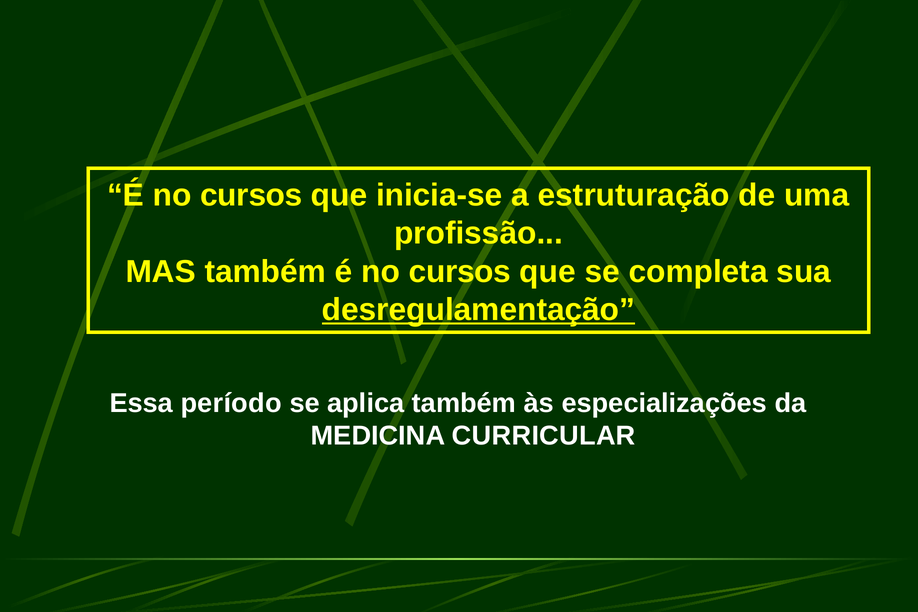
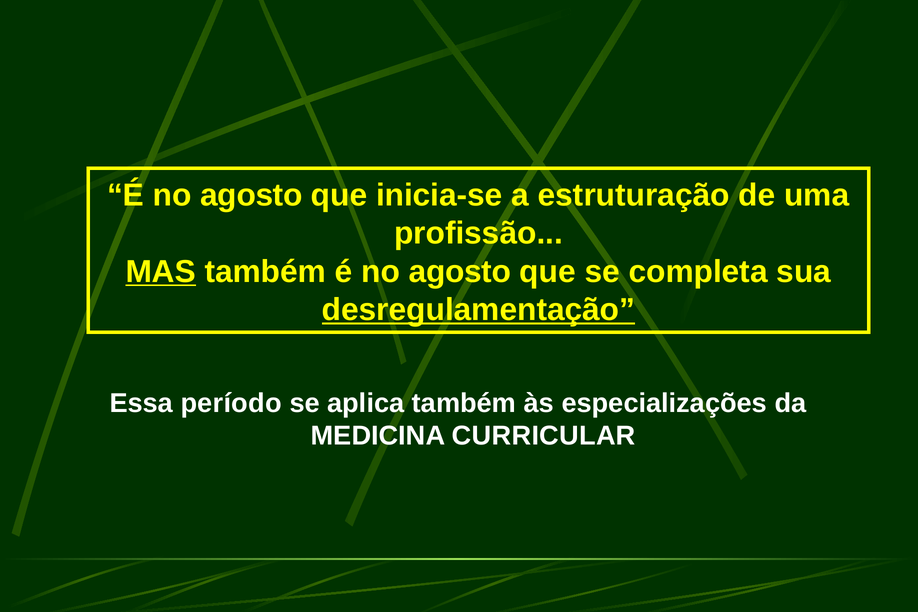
cursos: cursos -> agosto (251, 195)
MAS underline: none -> present (161, 272)
também é no cursos: cursos -> agosto (460, 272)
